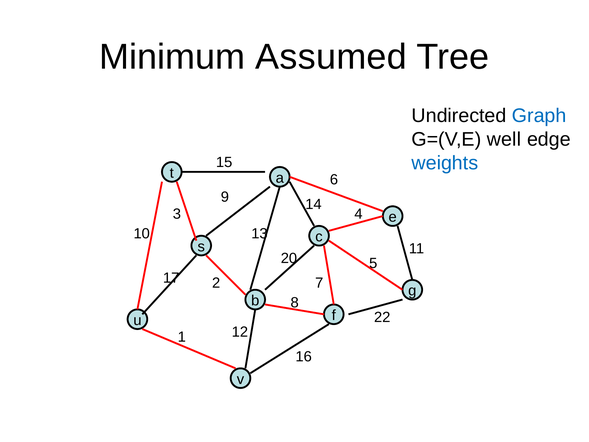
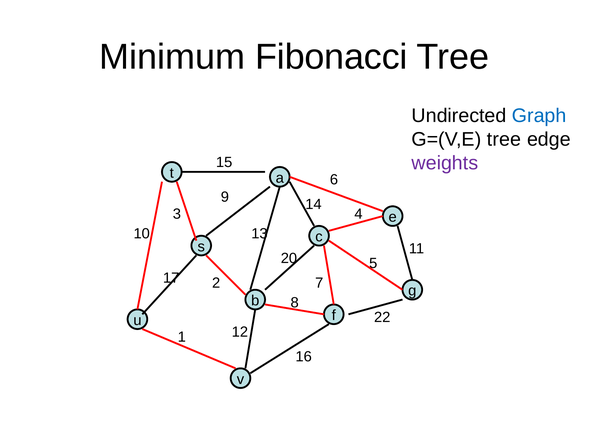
Assumed: Assumed -> Fibonacci (331, 57)
G=(V,E well: well -> tree (504, 139)
weights colour: blue -> purple (445, 163)
